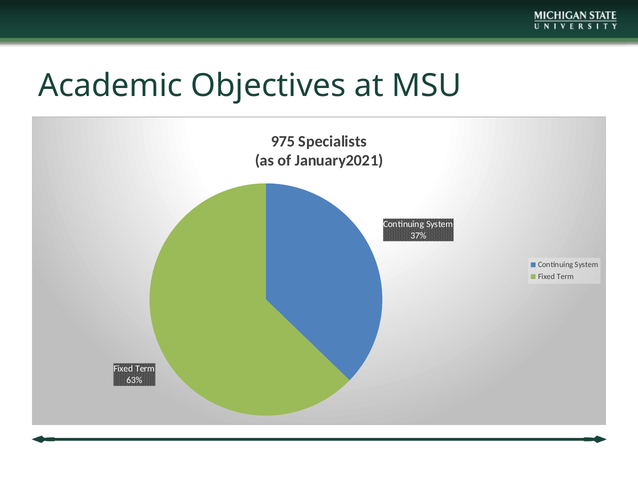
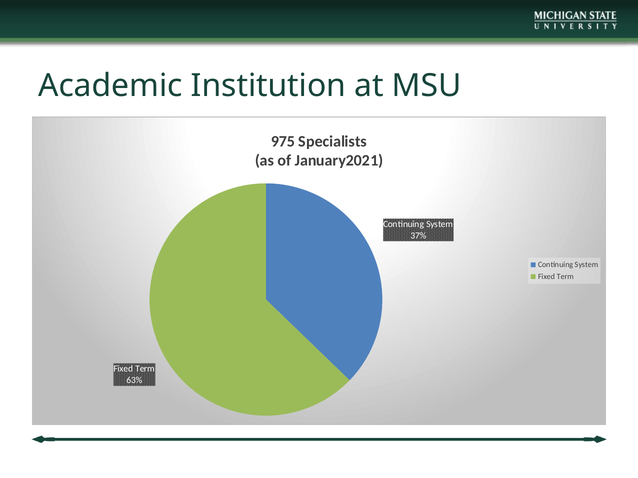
Objectives: Objectives -> Institution (268, 86)
